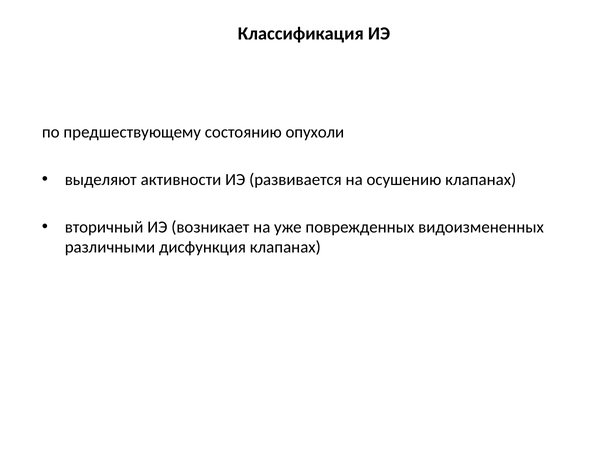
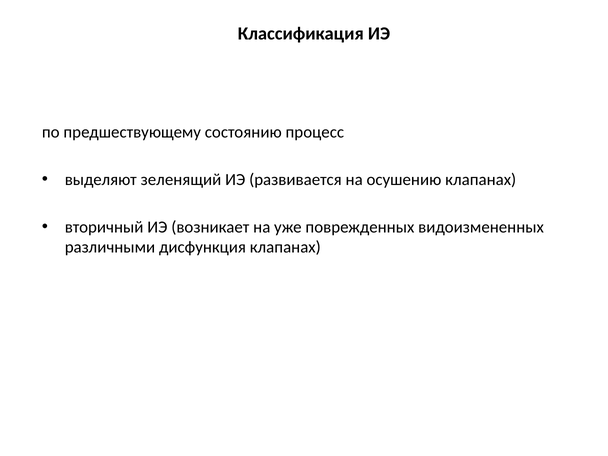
опухоли: опухоли -> процесс (315, 132)
активности: активности -> зеленящий (181, 180)
